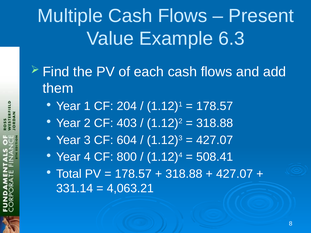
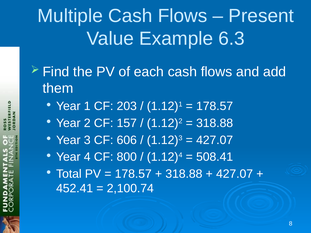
204: 204 -> 203 (127, 106)
403: 403 -> 157 (127, 123)
604: 604 -> 606 (127, 140)
331.14: 331.14 -> 452.41 (75, 189)
4,063.21: 4,063.21 -> 2,100.74 (130, 189)
